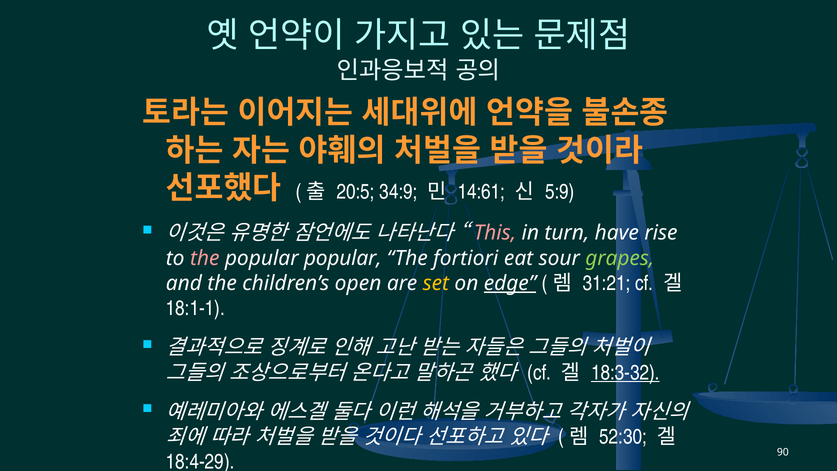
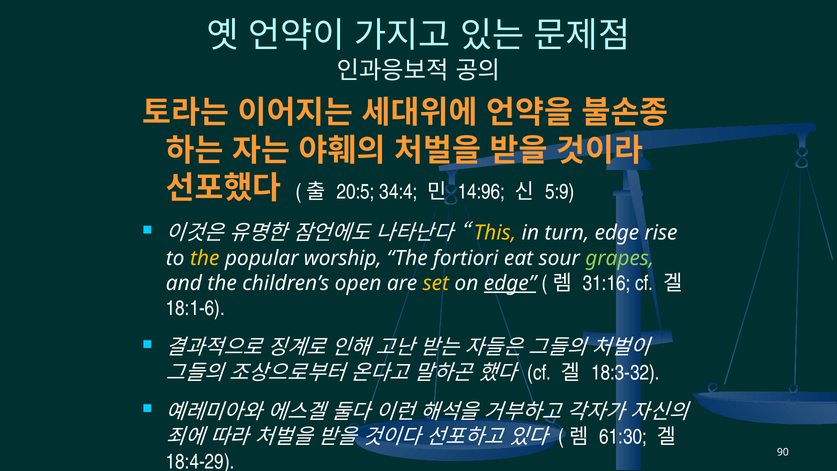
34:9: 34:9 -> 34:4 (399, 192)
14:61: 14:61 -> 14:96 (481, 192)
This colour: pink -> yellow (495, 233)
turn have: have -> edge (617, 233)
the colour: pink -> yellow (205, 258)
popular popular: popular -> worship (343, 258)
31:21: 31:21 -> 31:16 (607, 283)
18:1-1: 18:1-1 -> 18:1-6 (195, 308)
18:3-32 underline: present -> none (625, 372)
52:30: 52:30 -> 61:30 (623, 437)
